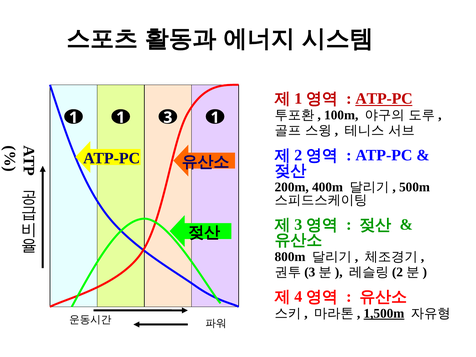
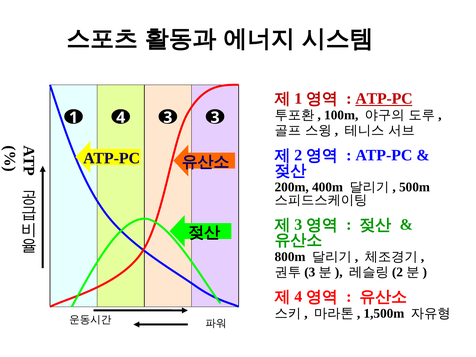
1 1: 1 -> 4 (121, 118)
3 1: 1 -> 3 (215, 118)
1,500m underline: present -> none (384, 313)
